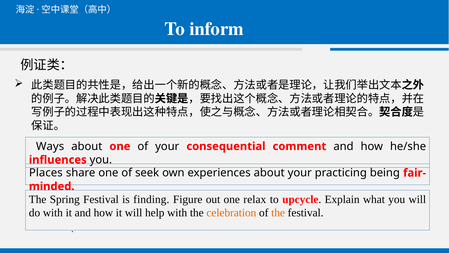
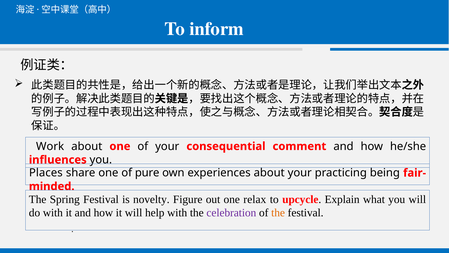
Ways: Ways -> Work (50, 146)
seek: seek -> pure (147, 173)
finding: finding -> novelty (151, 199)
celebration colour: orange -> purple (231, 213)
